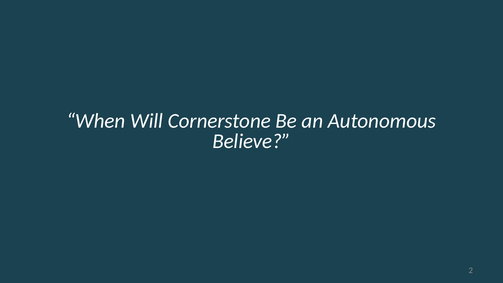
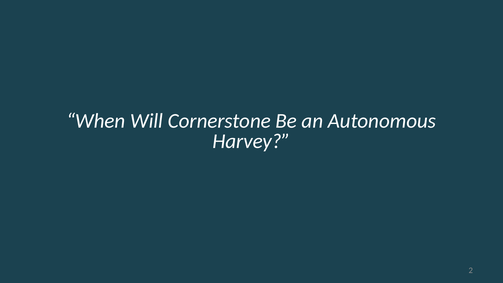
Believe: Believe -> Harvey (251, 141)
